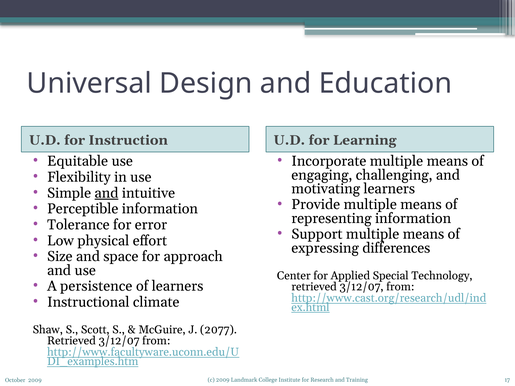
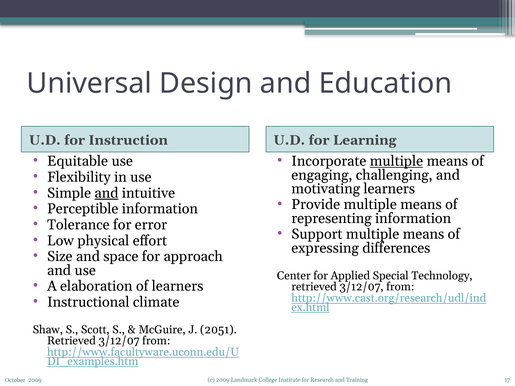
multiple underline: none -> present (396, 161)
persistence: persistence -> elaboration (96, 286)
2077: 2077 -> 2051 (218, 330)
